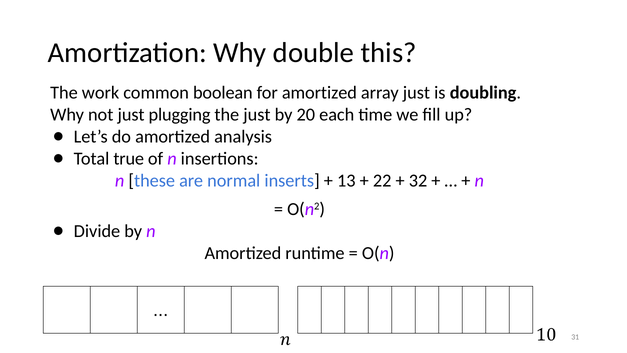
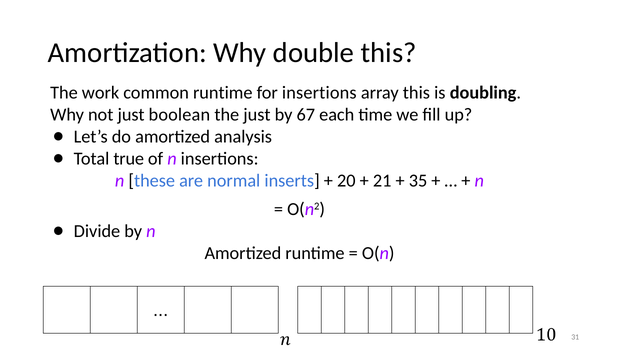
common boolean: boolean -> runtime (223, 93)
for amortized: amortized -> insertions (319, 93)
array just: just -> this (416, 93)
plugging: plugging -> boolean (179, 115)
20: 20 -> 67 (306, 115)
13: 13 -> 20 (346, 180)
22: 22 -> 21 (382, 180)
32: 32 -> 35 (418, 180)
